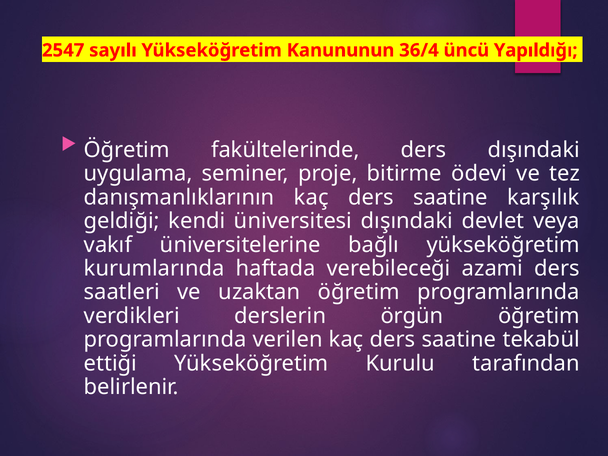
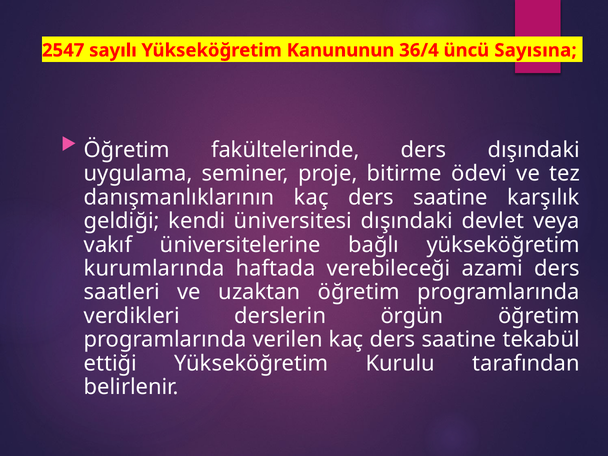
Yapıldığı: Yapıldığı -> Sayısına (535, 50)
